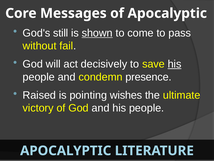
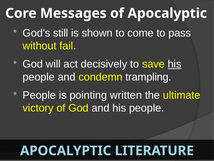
shown underline: present -> none (97, 33)
presence: presence -> trampling (148, 77)
Raised: Raised -> People (39, 95)
wishes: wishes -> written (126, 95)
